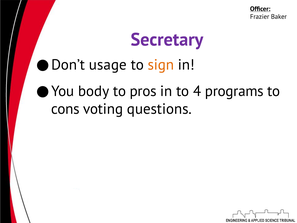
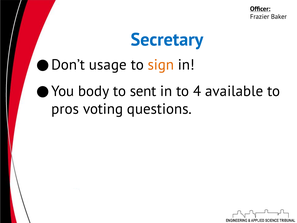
Secretary colour: purple -> blue (167, 40)
pros: pros -> sent (143, 91)
programs: programs -> available (234, 91)
cons: cons -> pros (65, 109)
